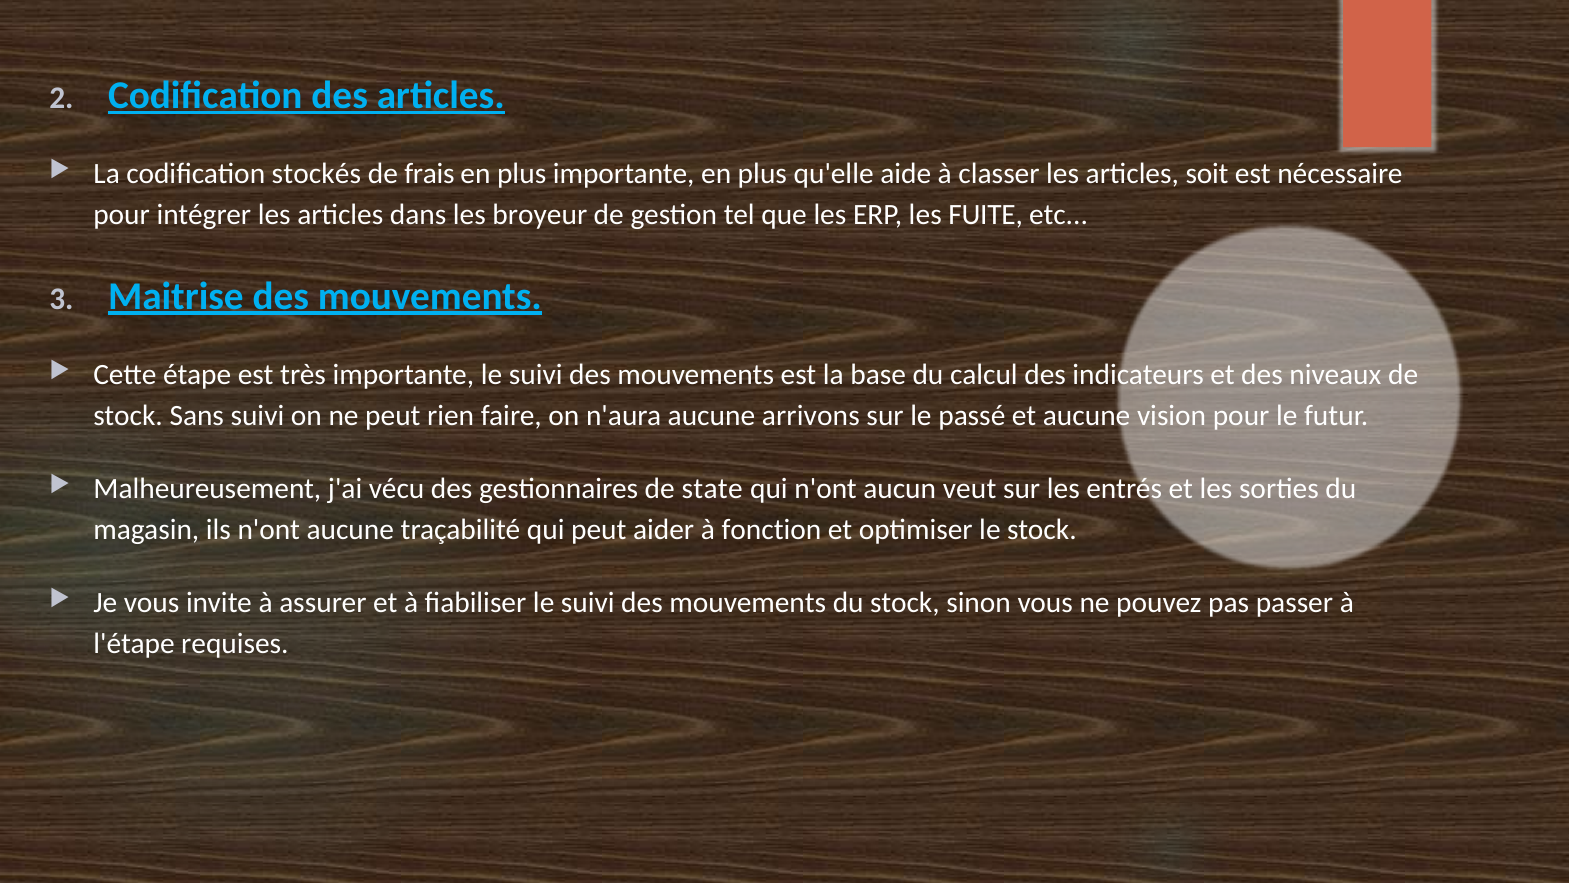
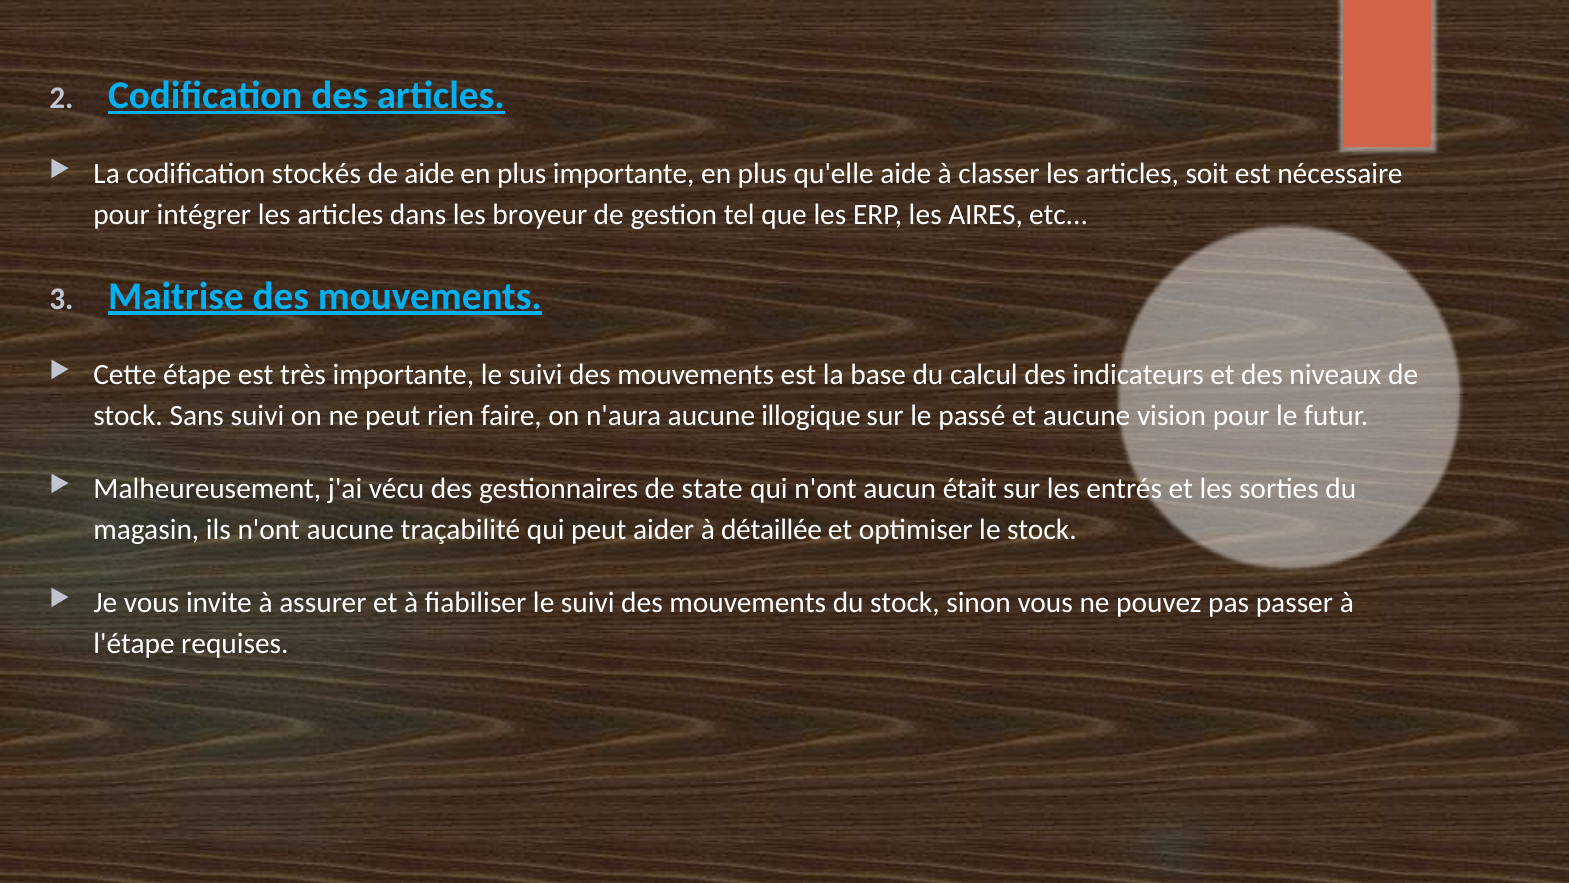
de frais: frais -> aide (429, 174)
FUITE: FUITE -> AIRES (986, 215)
arrivons: arrivons -> illogique (811, 415)
veut: veut -> était (970, 489)
fonction: fonction -> détaillée (772, 529)
